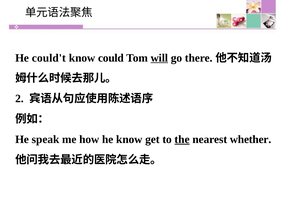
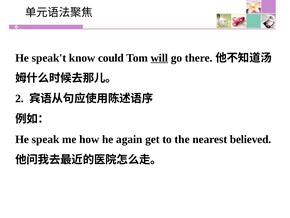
could't: could't -> speak't (49, 58)
he know: know -> again (129, 139)
the underline: present -> none (182, 139)
whether: whether -> believed (251, 139)
